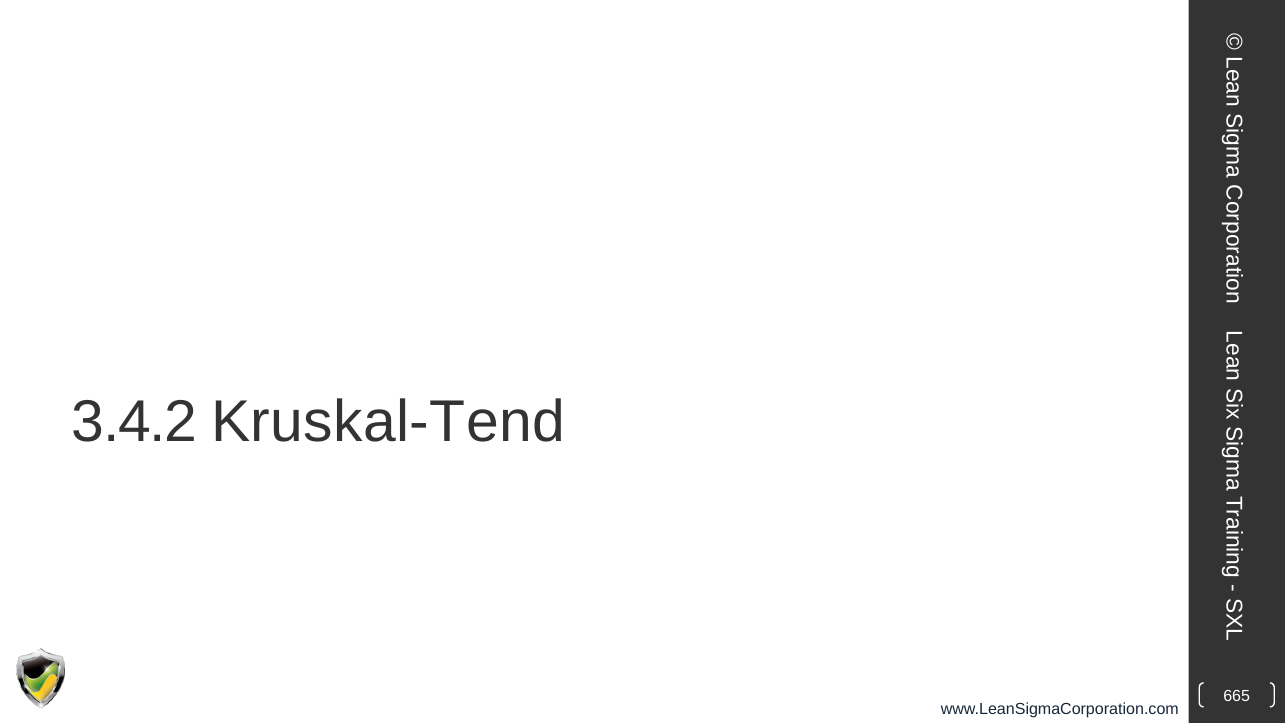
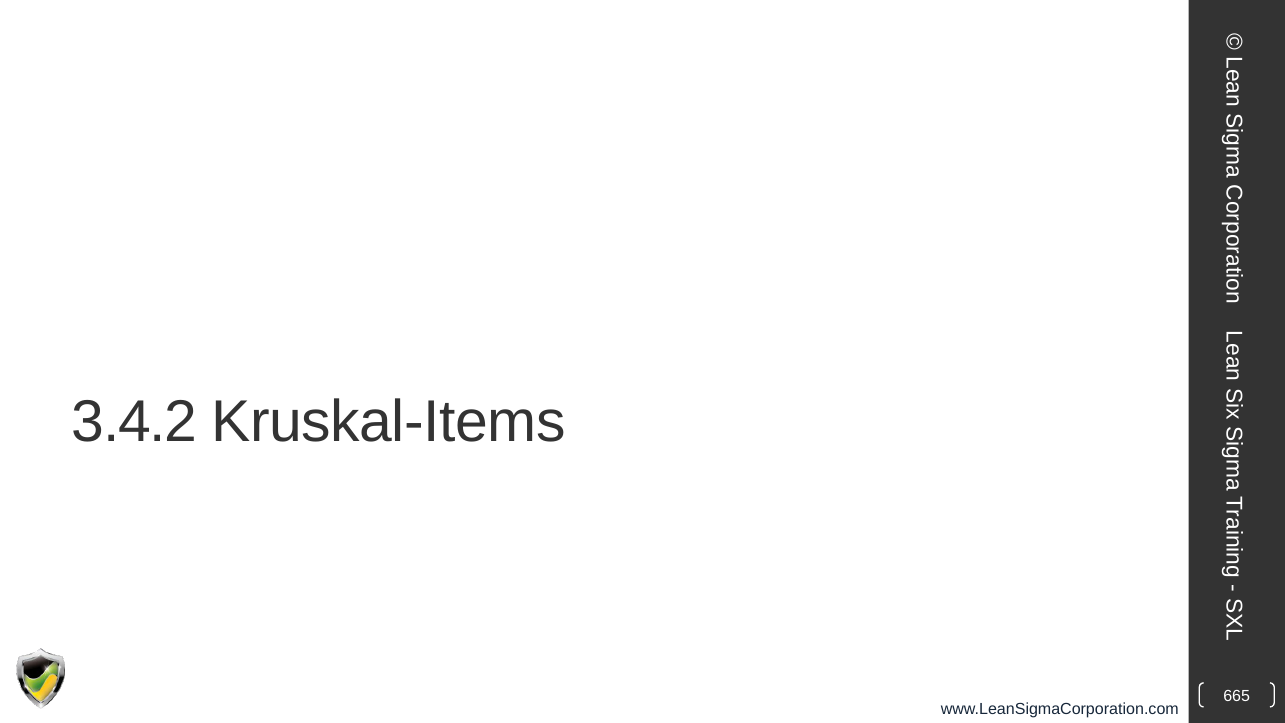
Kruskal-Tend: Kruskal-Tend -> Kruskal-Items (389, 422)
